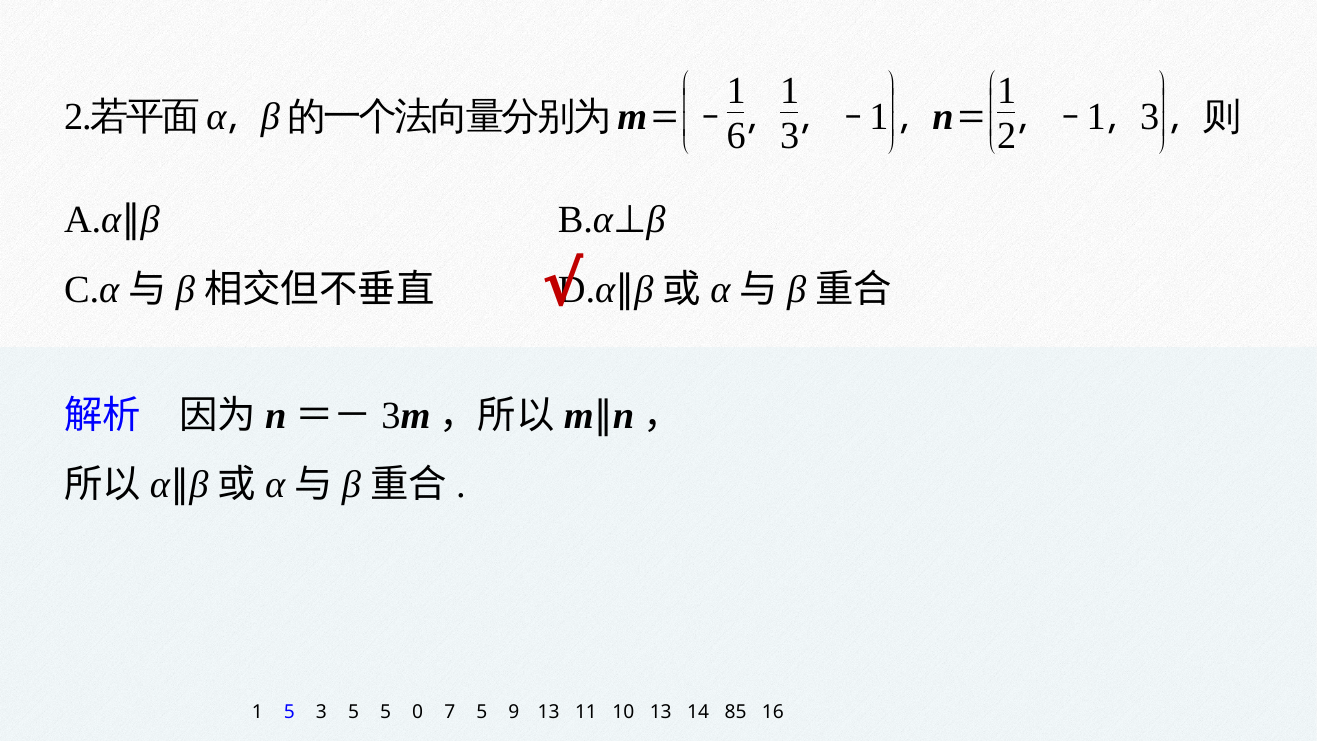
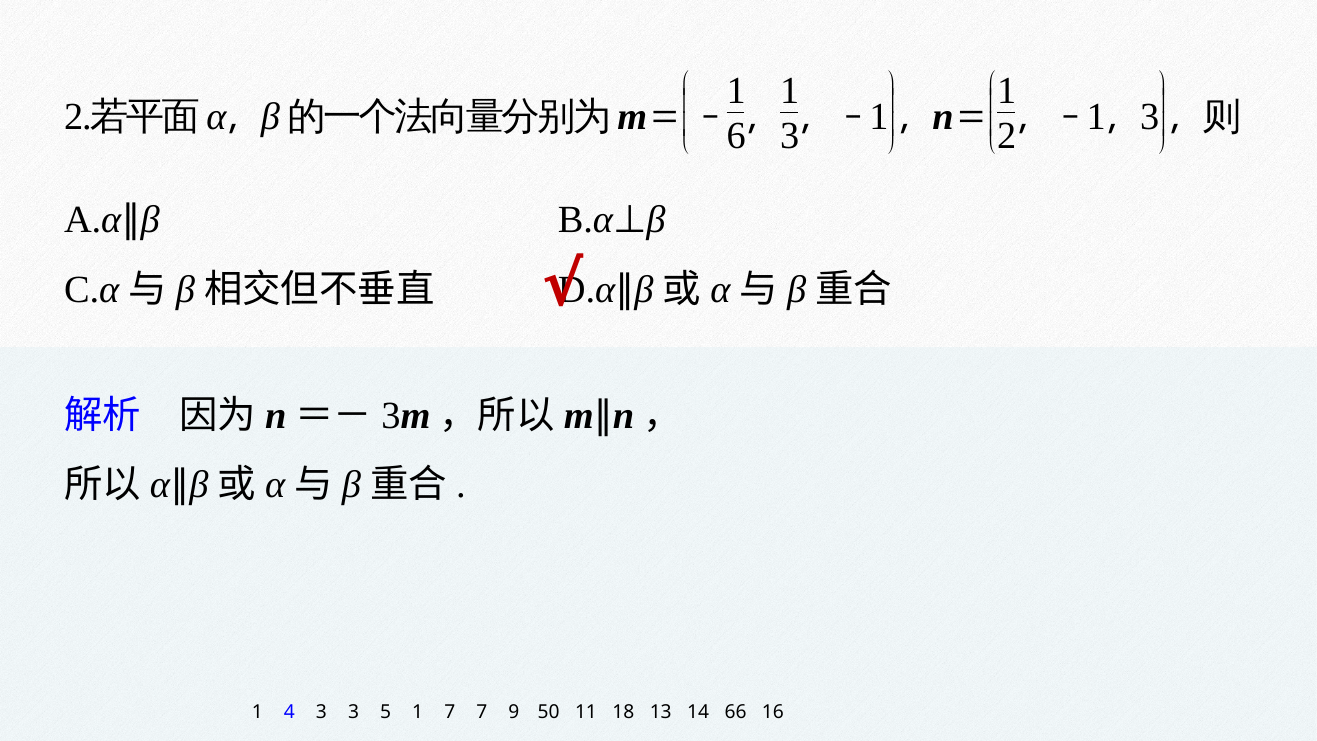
1 5: 5 -> 4 (289, 712)
3 5: 5 -> 3 (354, 712)
5 0: 0 -> 1 (418, 712)
7 5: 5 -> 7 (482, 712)
9 13: 13 -> 50 (549, 712)
10: 10 -> 18 (623, 712)
85: 85 -> 66 (736, 712)
